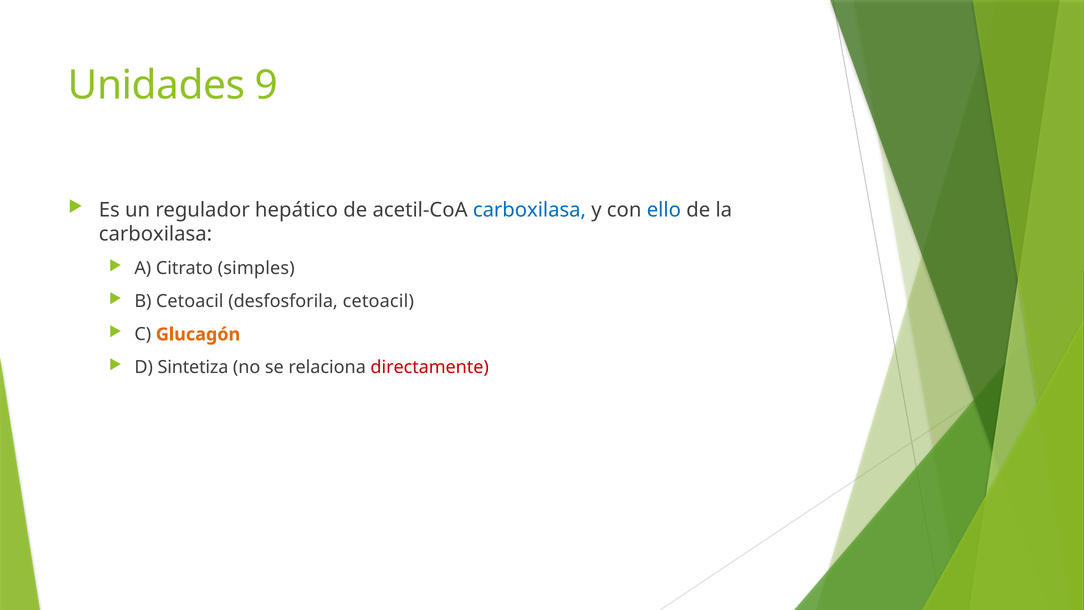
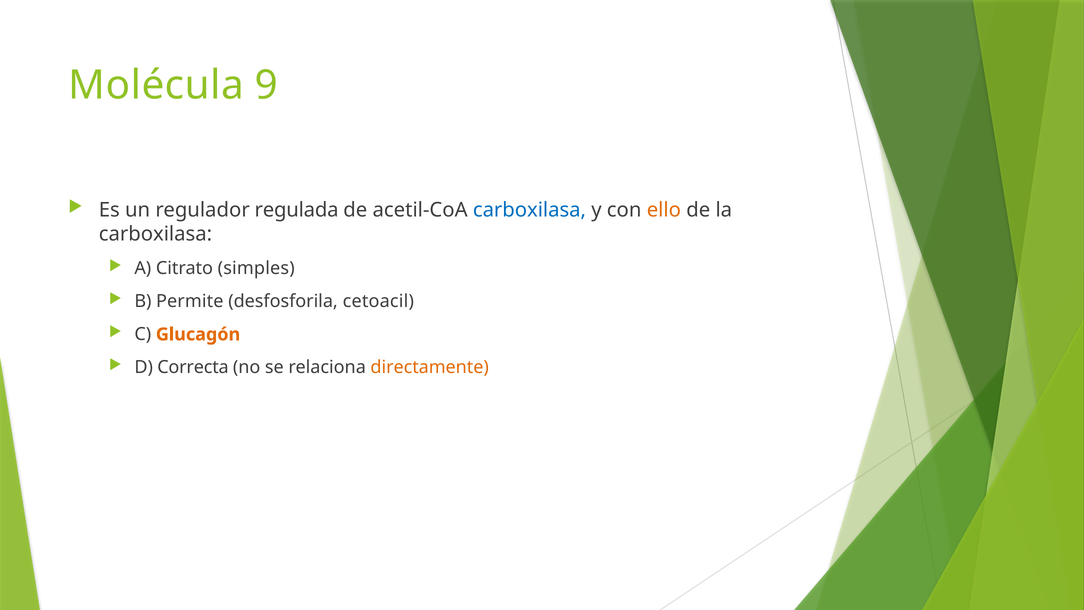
Unidades: Unidades -> Molécula (156, 85)
hepático: hepático -> regulada (297, 210)
ello colour: blue -> orange (664, 210)
B Cetoacil: Cetoacil -> Permite (190, 301)
Sintetiza: Sintetiza -> Correcta (193, 367)
directamente colour: red -> orange (430, 367)
